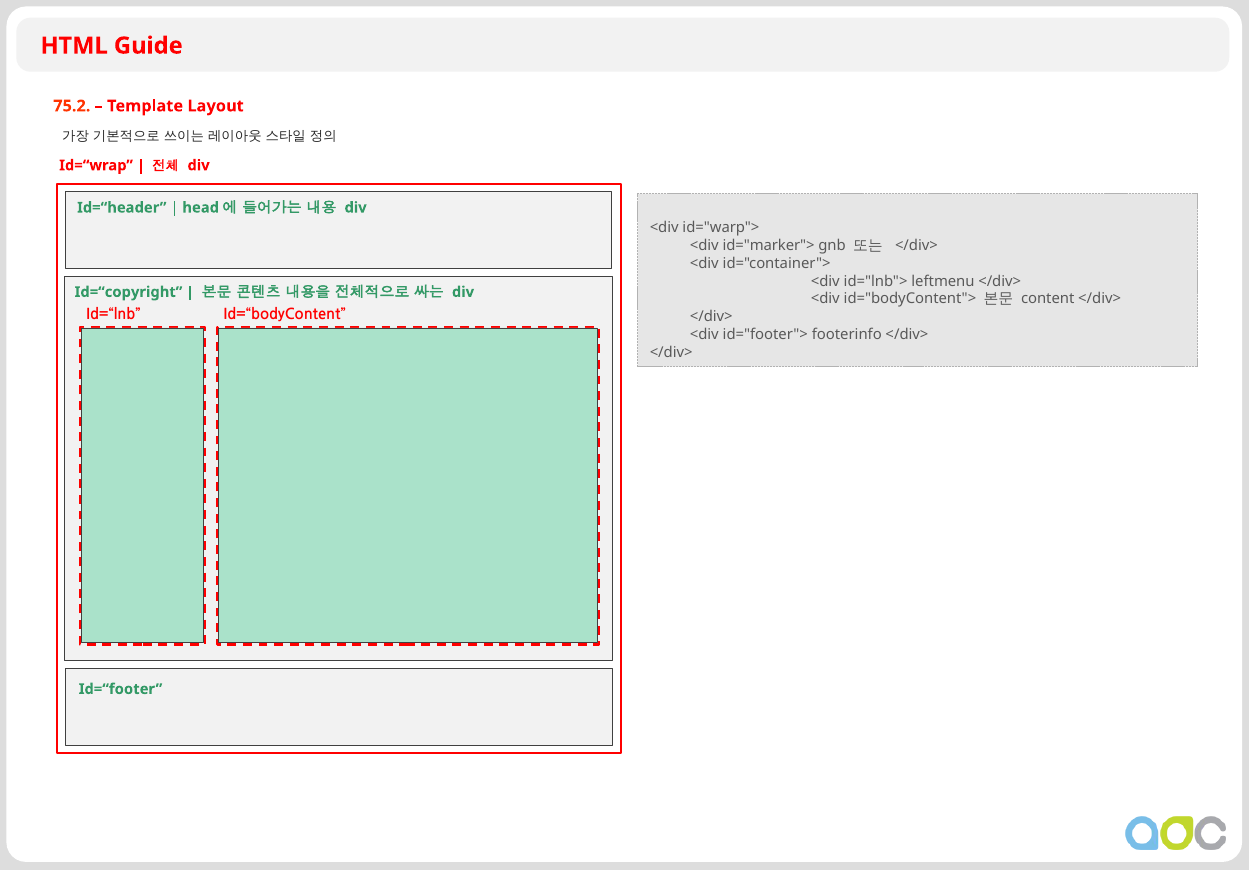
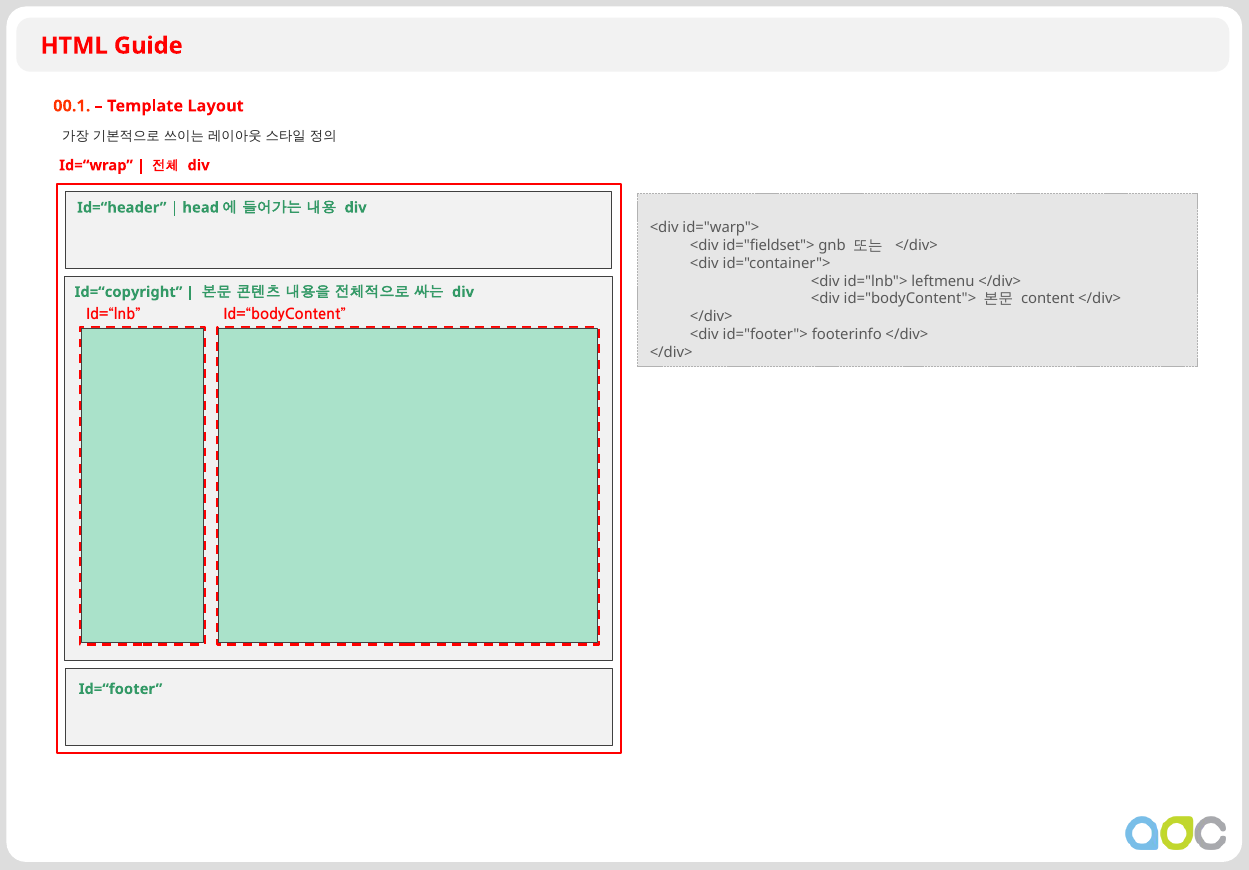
75.2: 75.2 -> 00.1 (72, 106)
id="marker">: id="marker"> -> id="fieldset"> (769, 245)
